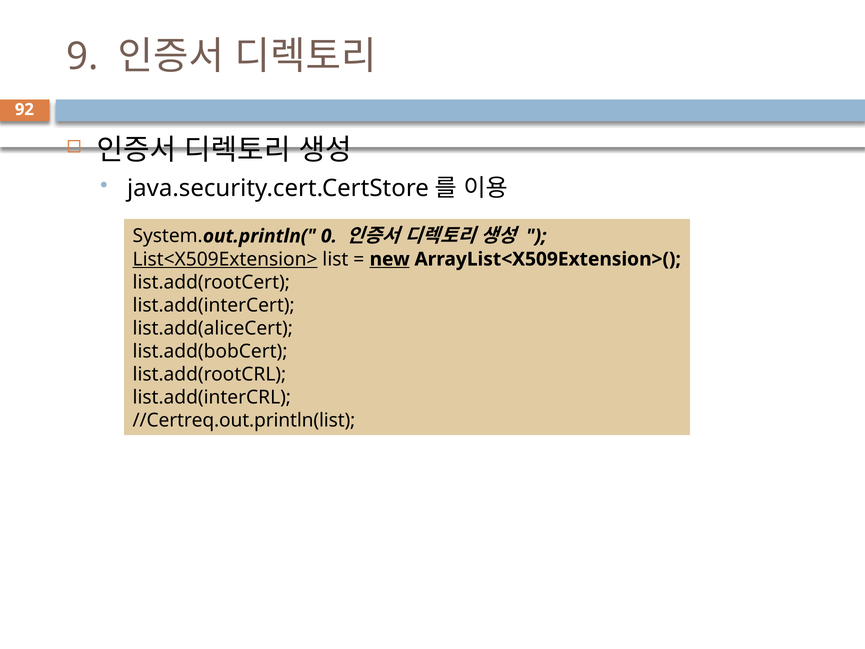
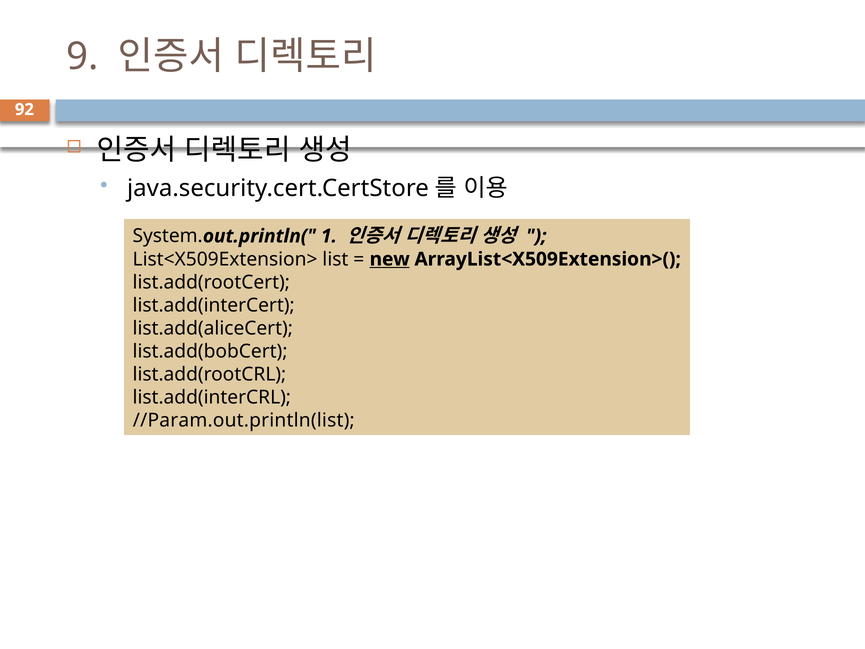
0: 0 -> 1 (329, 236)
List<X509Extension> underline: present -> none (225, 259)
//Certreq.out.println(list: //Certreq.out.println(list -> //Param.out.println(list (244, 420)
